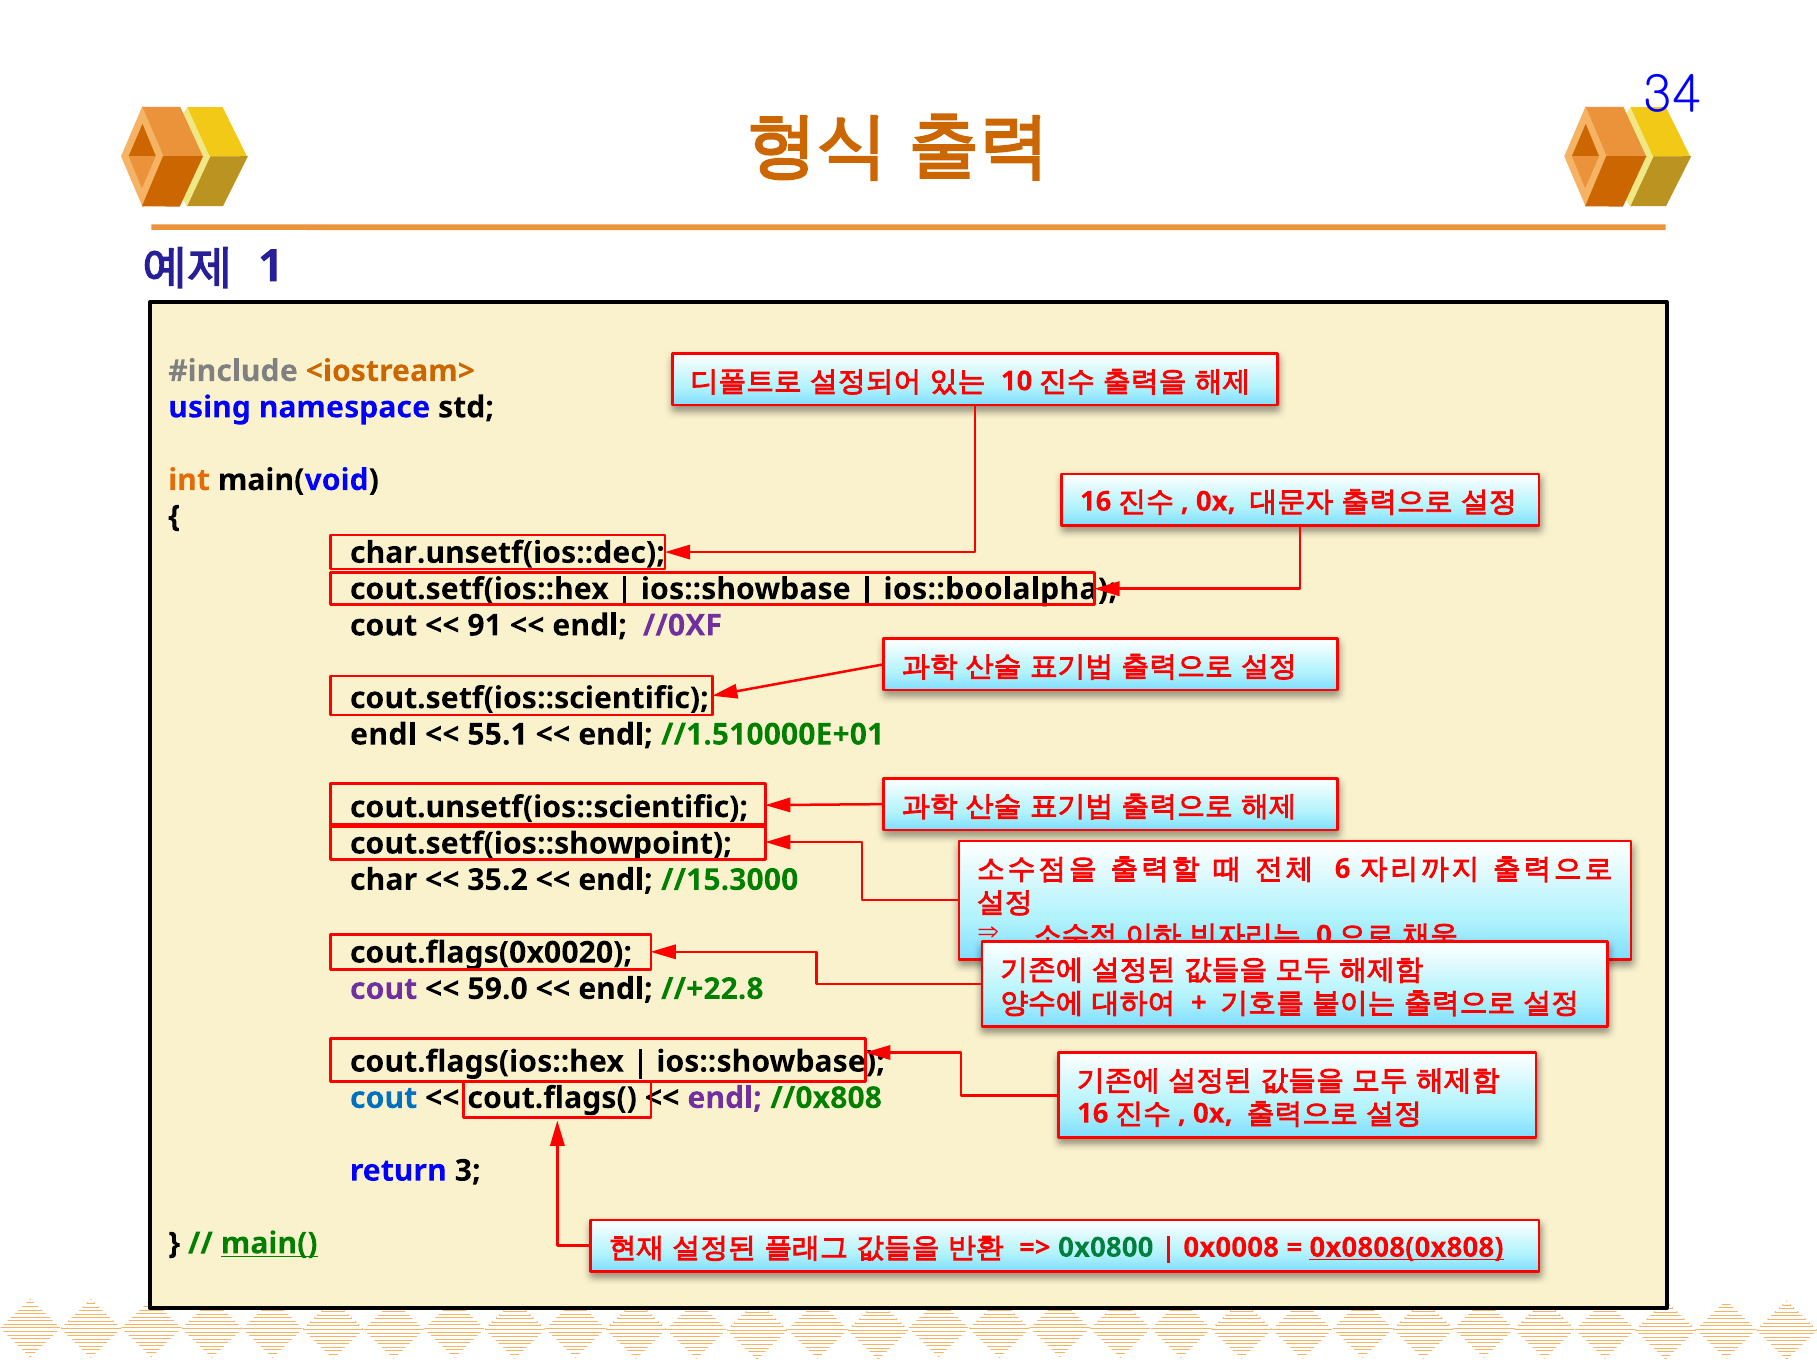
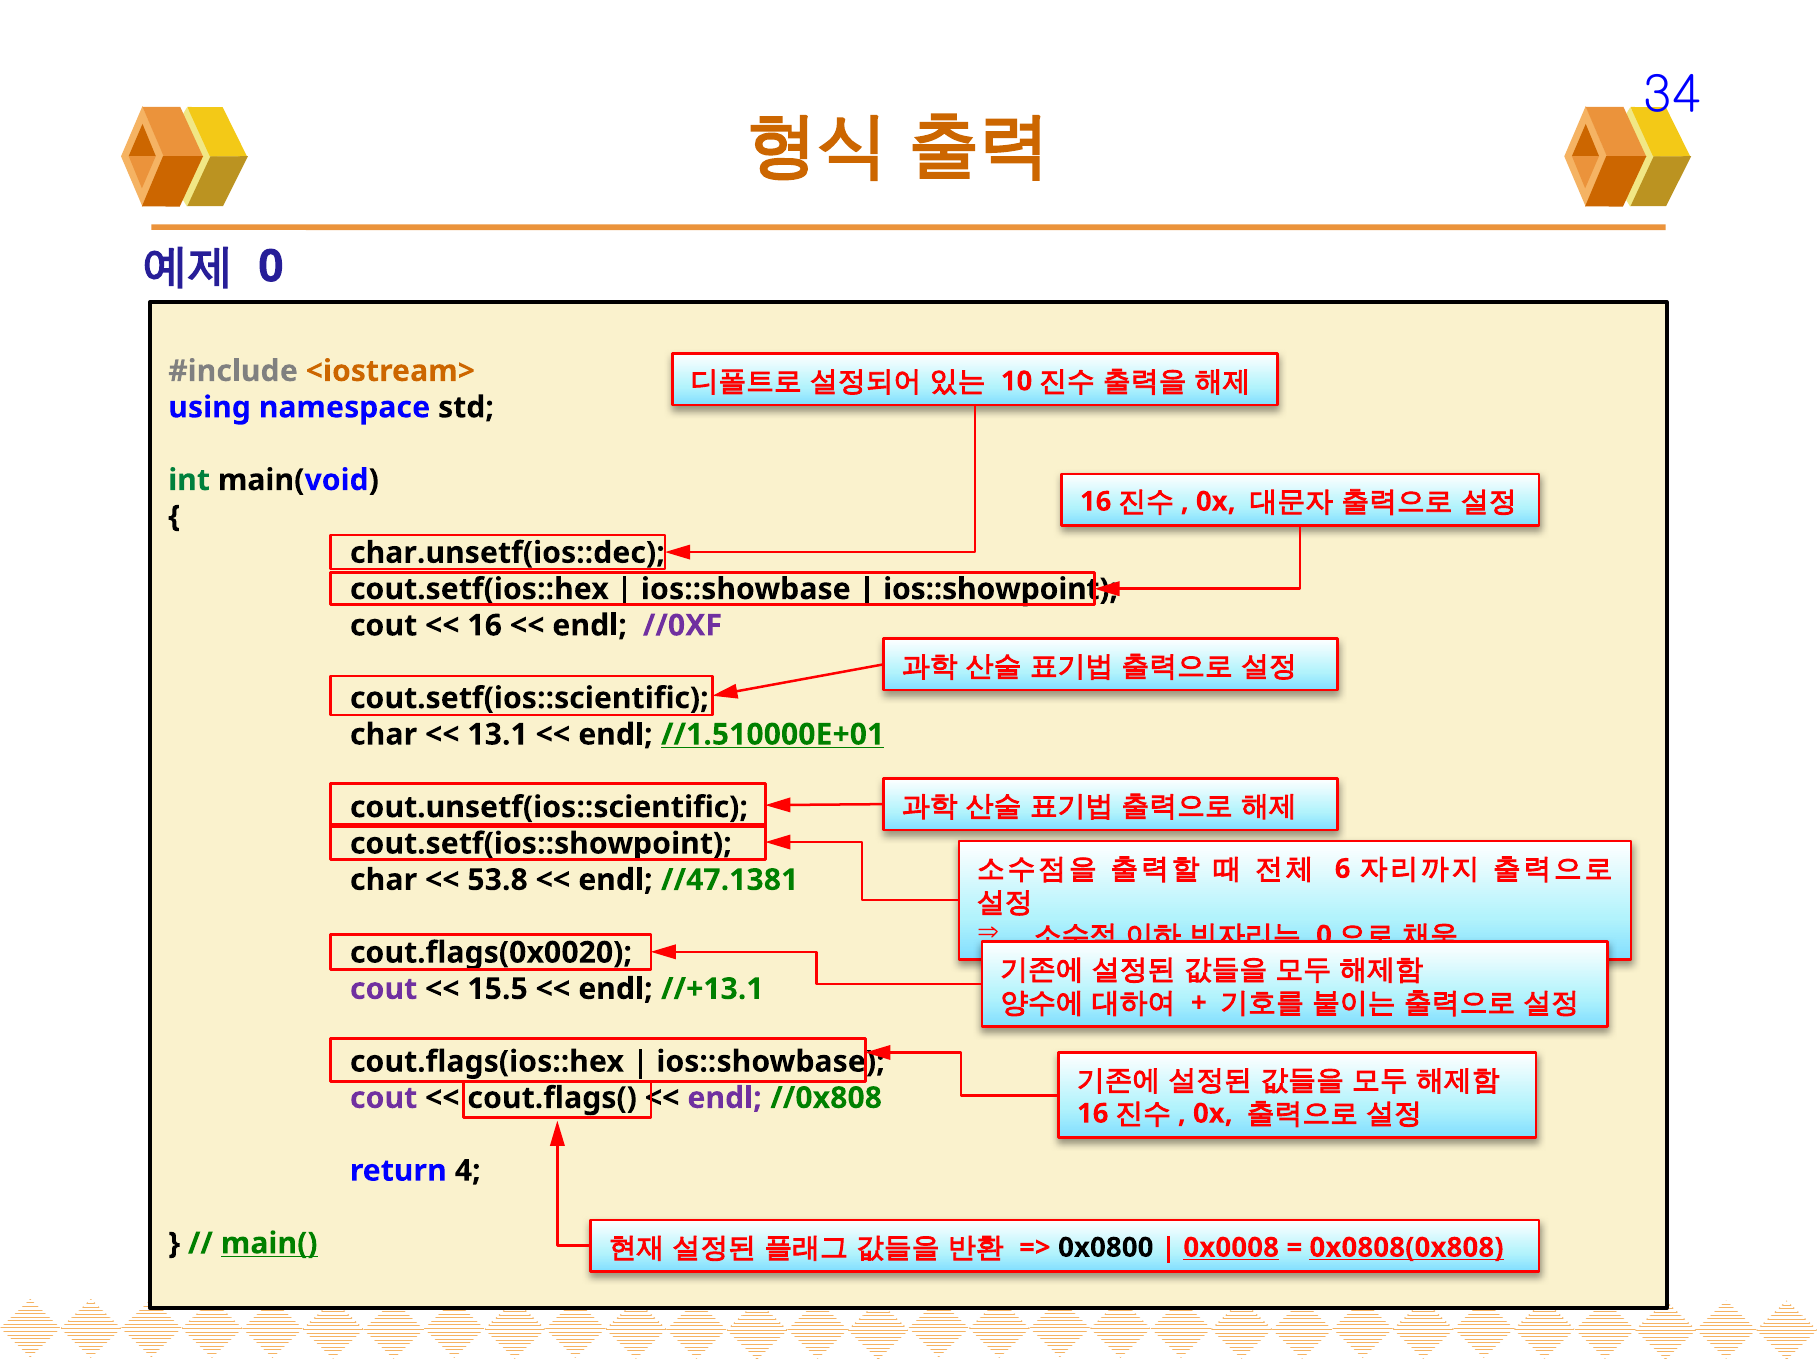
1: 1 -> 0 (271, 266)
int colour: orange -> green (189, 480)
ios::boolalpha: ios::boolalpha -> ios::showpoint (1001, 589)
91: 91 -> 16 (485, 625)
endl: endl -> char (384, 734)
55.1: 55.1 -> 13.1 (498, 734)
//1.510000E+01 underline: none -> present (773, 734)
35.2: 35.2 -> 53.8 (498, 880)
//15.3000: //15.3000 -> //47.1381 (730, 880)
59.0: 59.0 -> 15.5 (498, 989)
//+22.8: //+22.8 -> //+13.1 (712, 989)
cout colour: blue -> purple (384, 1098)
3: 3 -> 4 (468, 1170)
0x0800 colour: green -> black (1106, 1247)
0x0008 underline: none -> present (1231, 1247)
